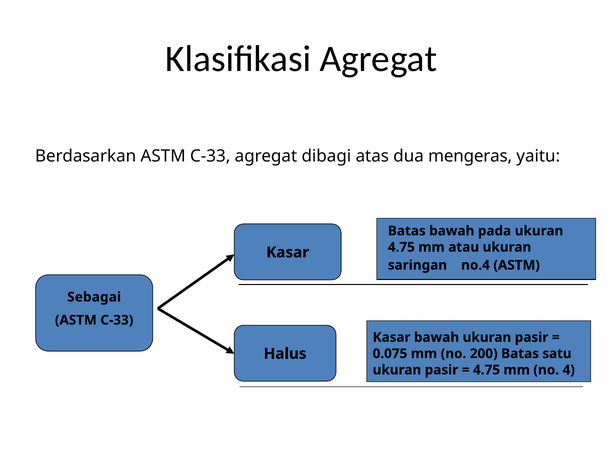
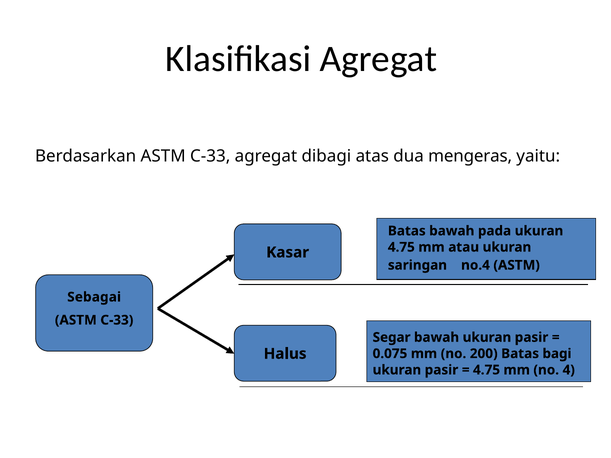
Kasar: Kasar -> Segar (392, 338)
satu: satu -> bagi (557, 354)
